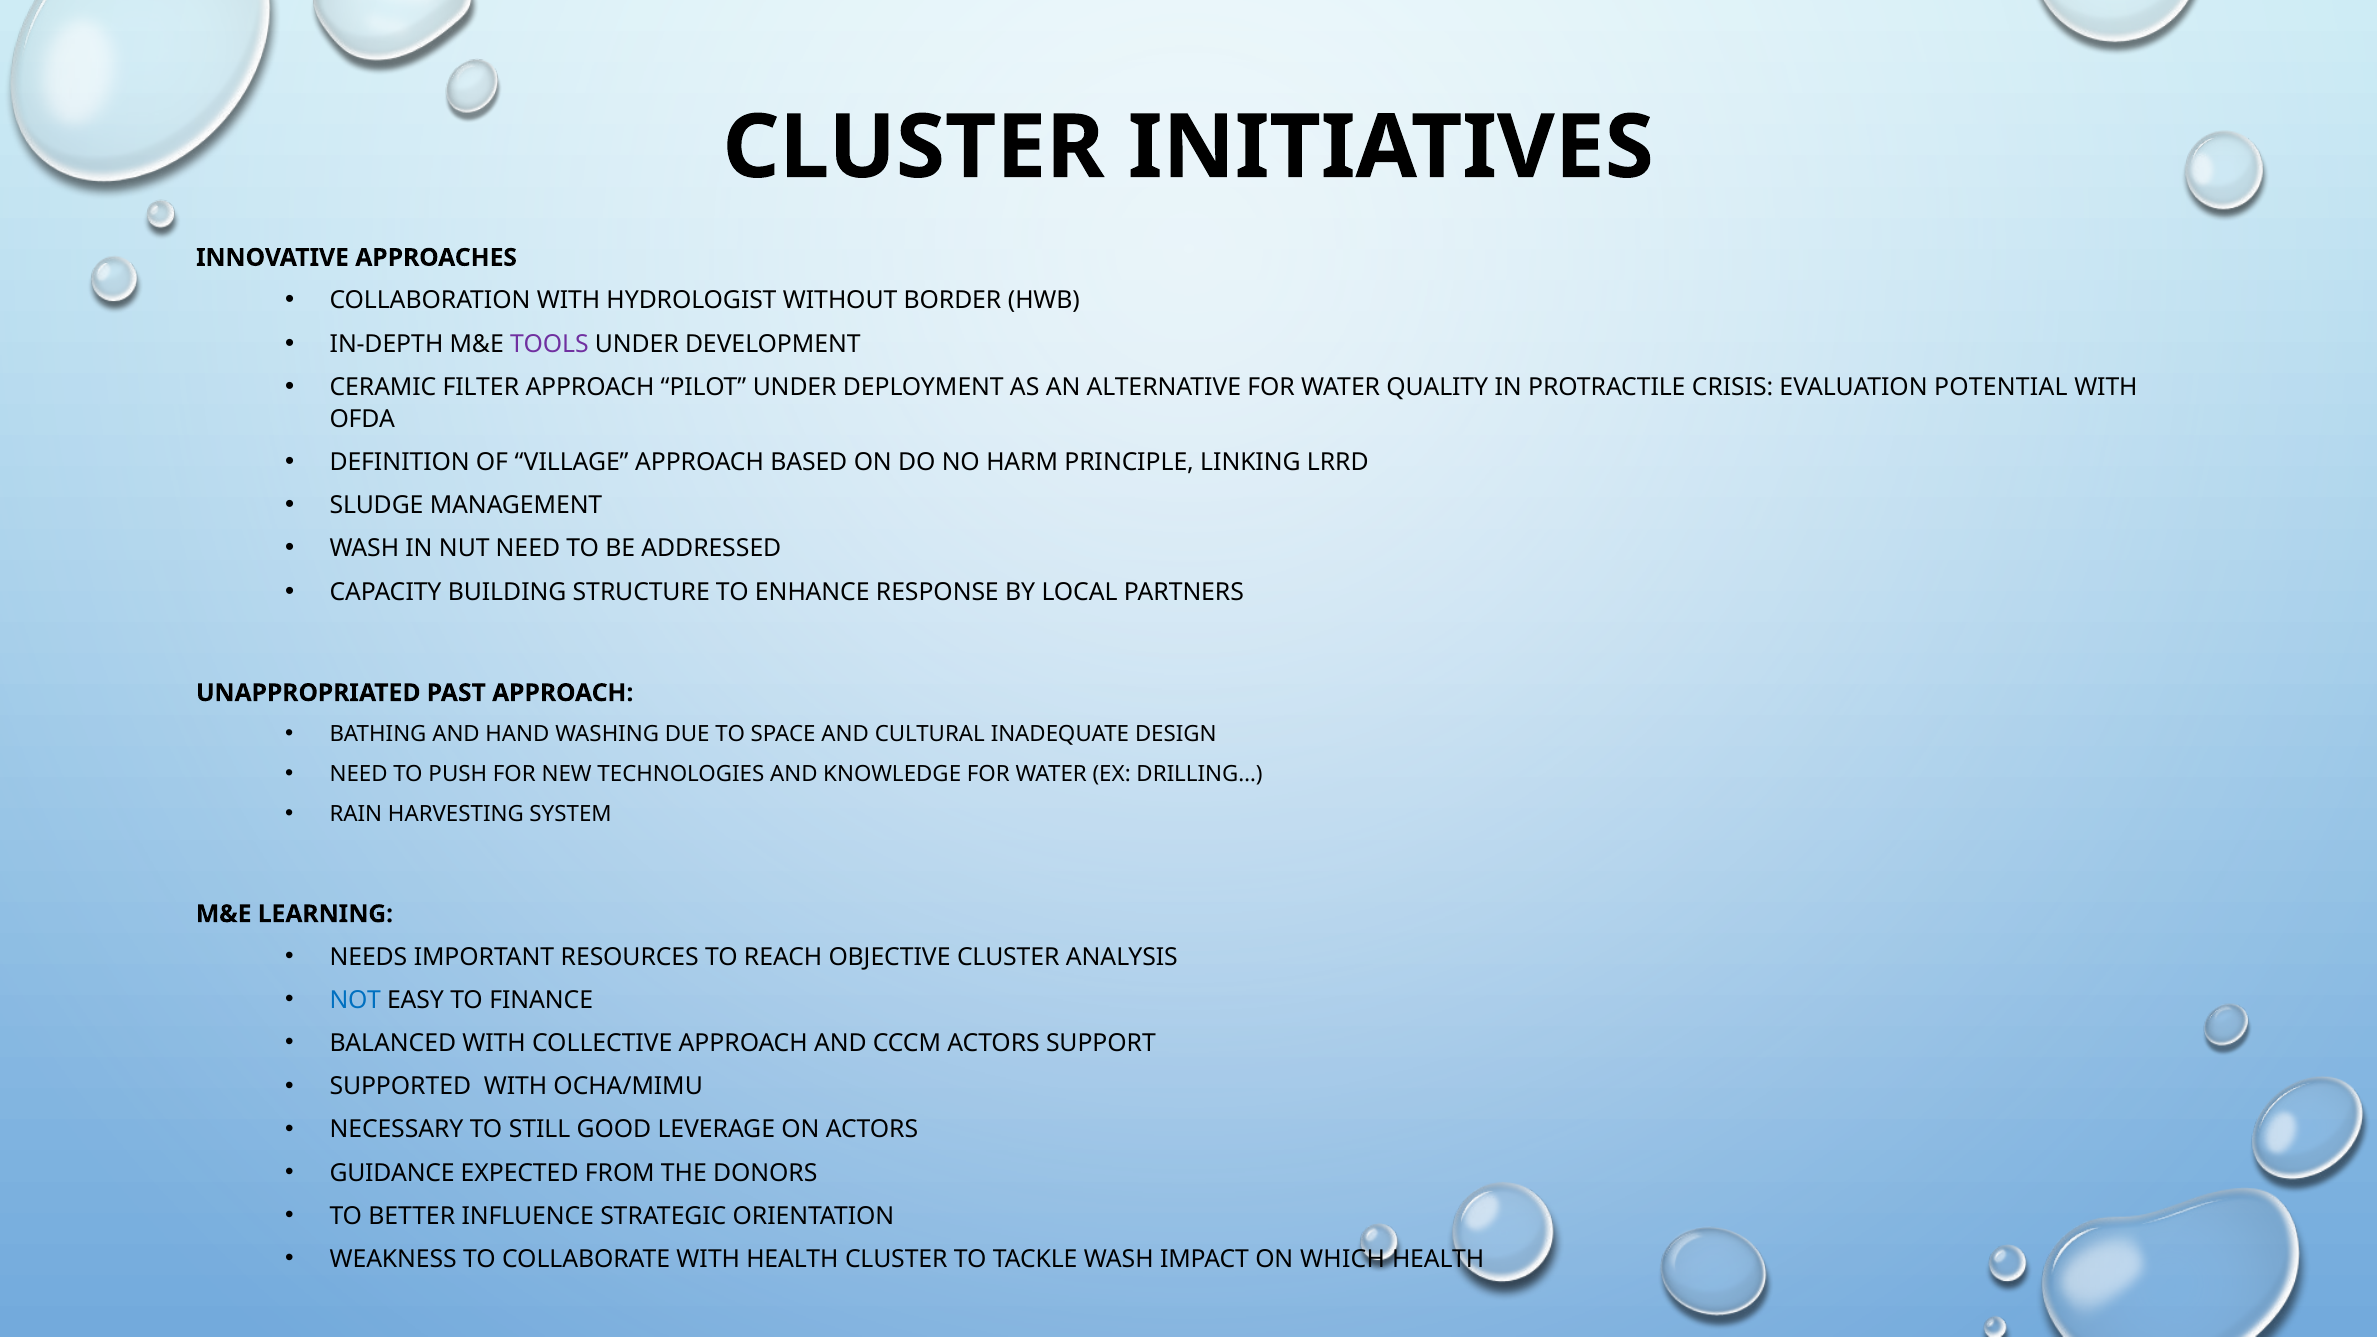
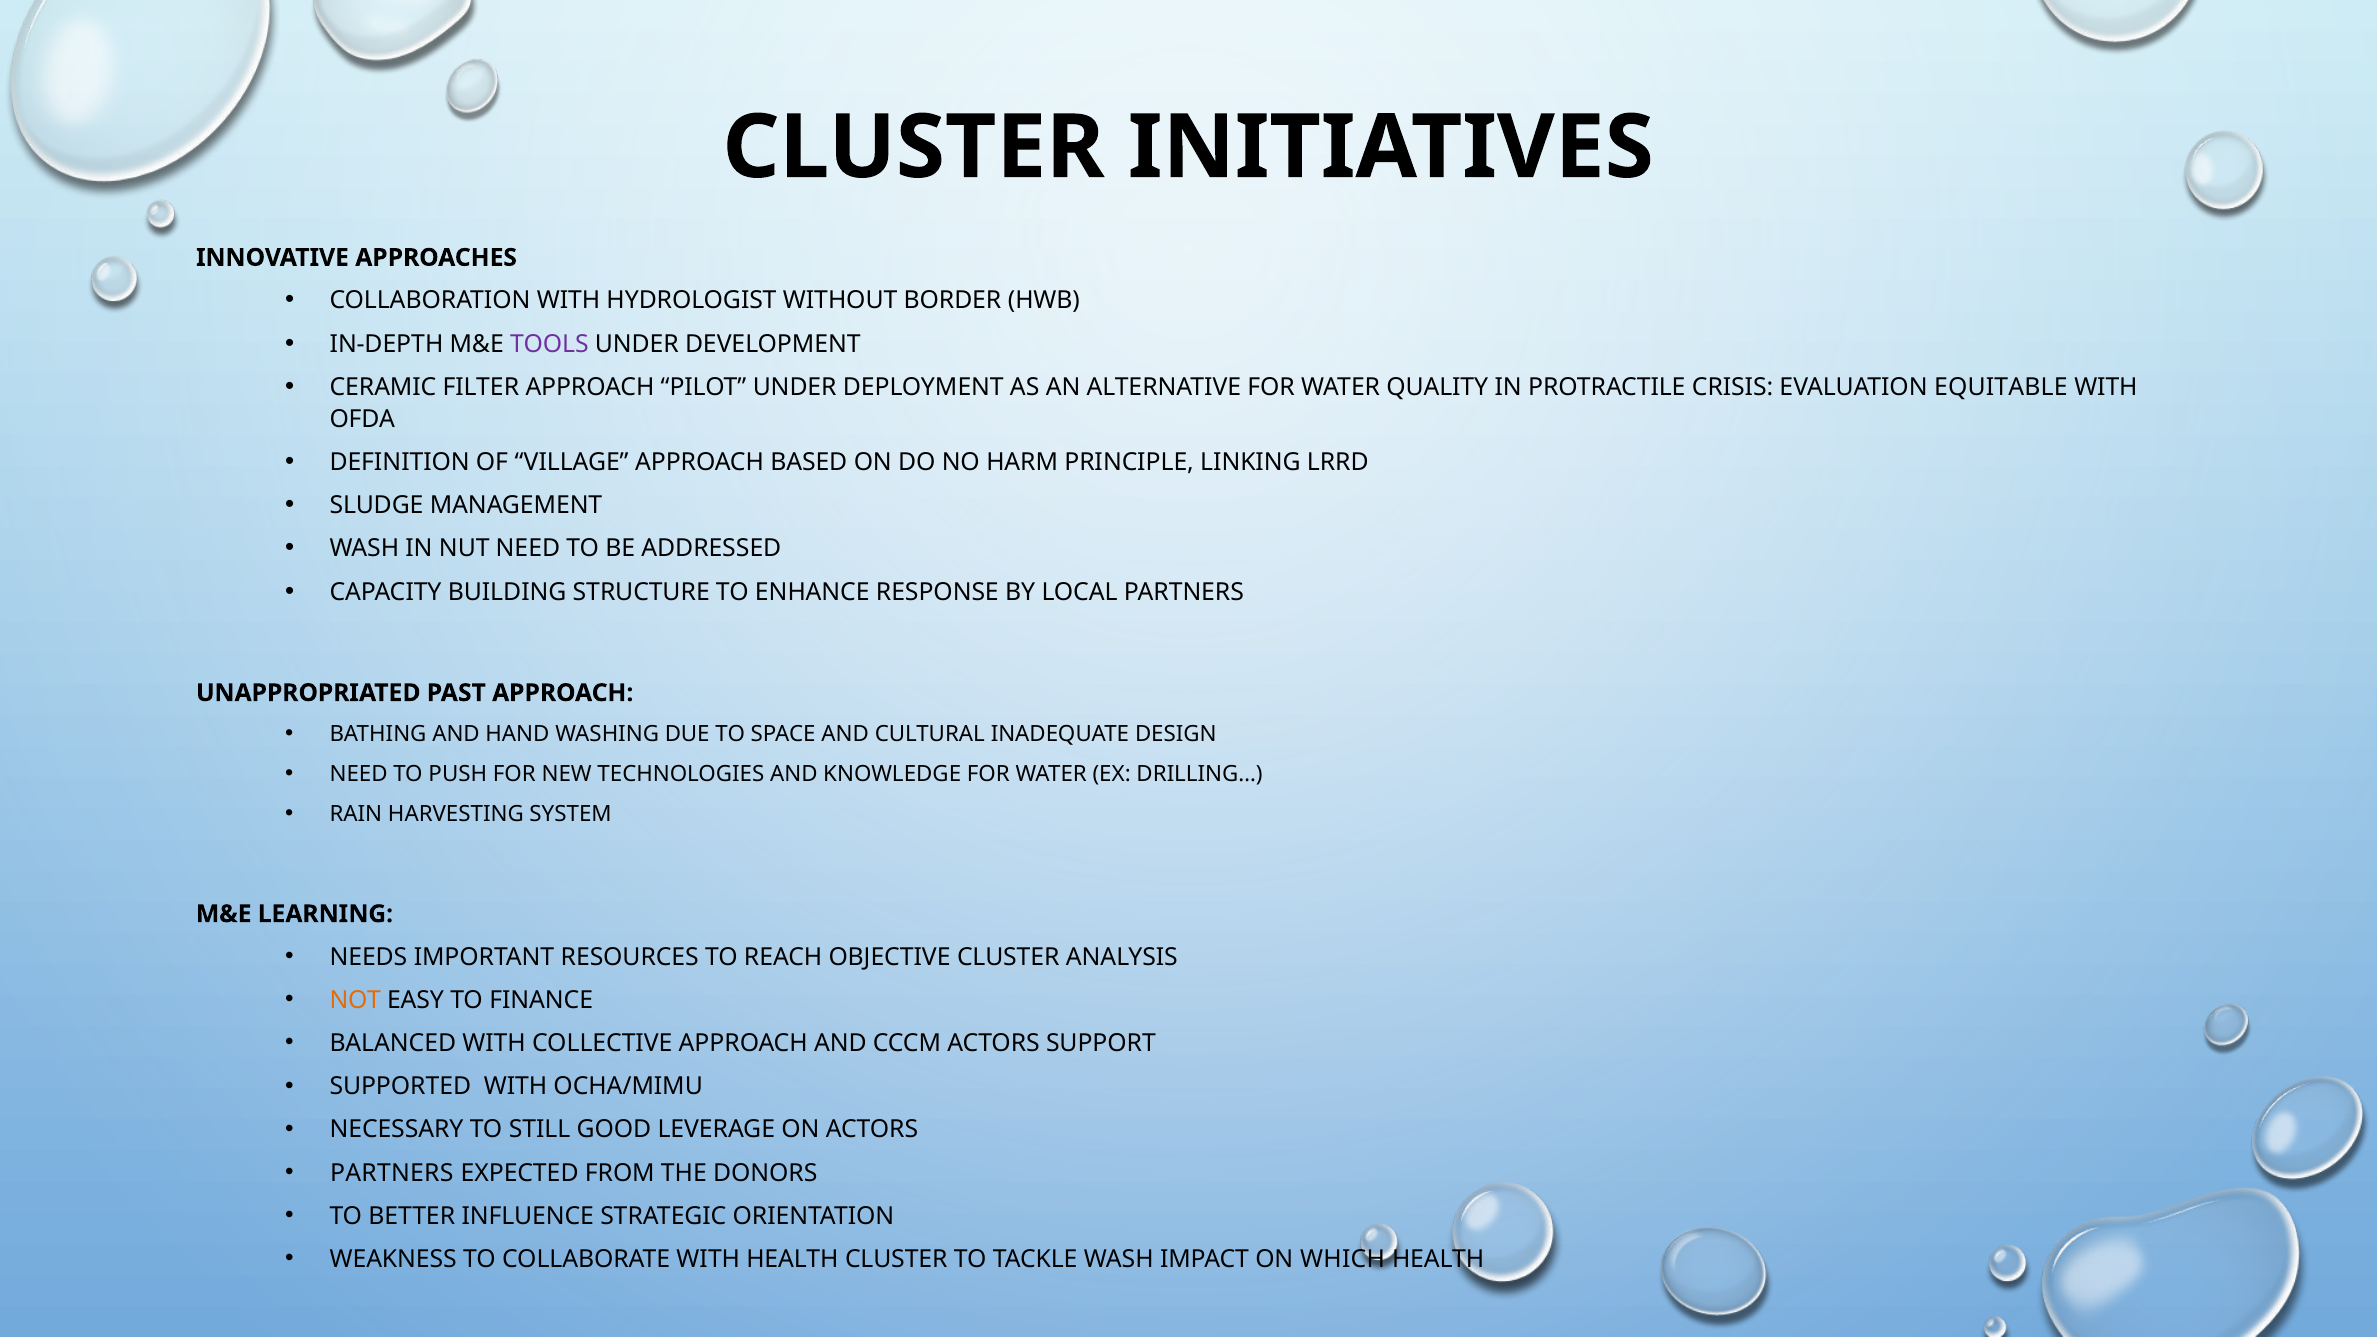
POTENTIAL: POTENTIAL -> EQUITABLE (2001, 387)
NOT colour: blue -> orange (355, 1000)
GUIDANCE: GUIDANCE -> PARTNERS (392, 1173)
